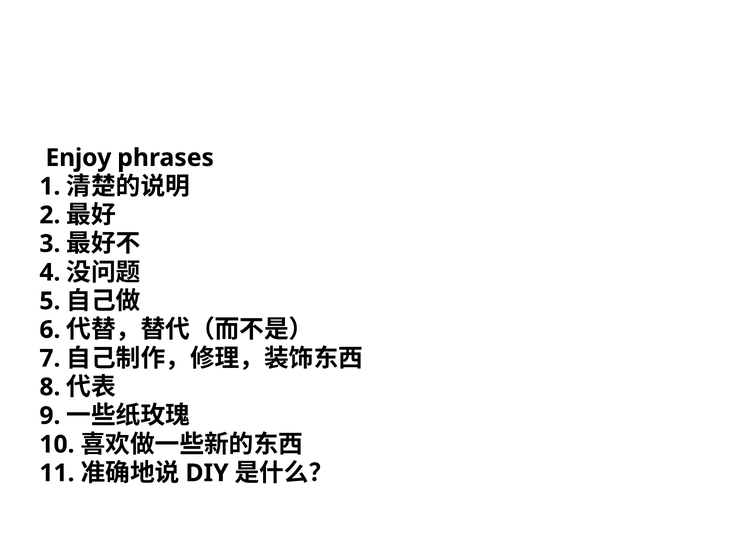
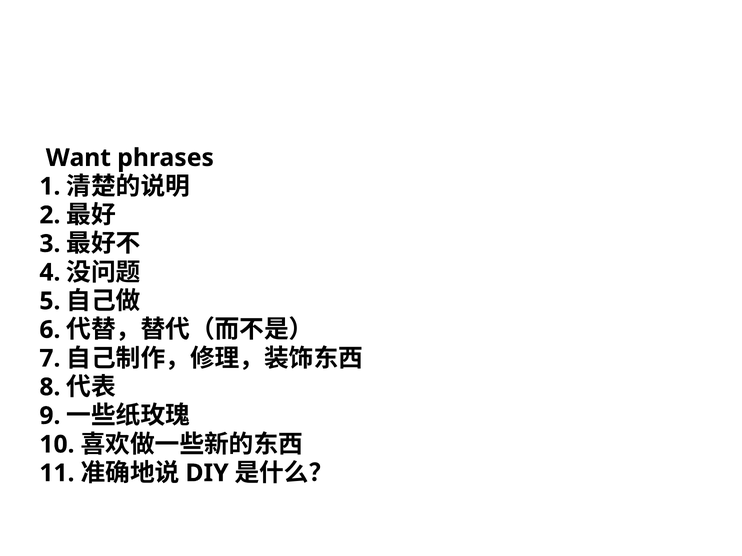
Enjoy: Enjoy -> Want (78, 158)
